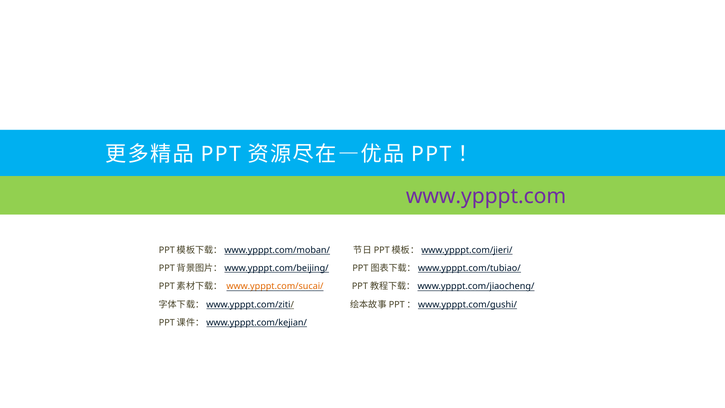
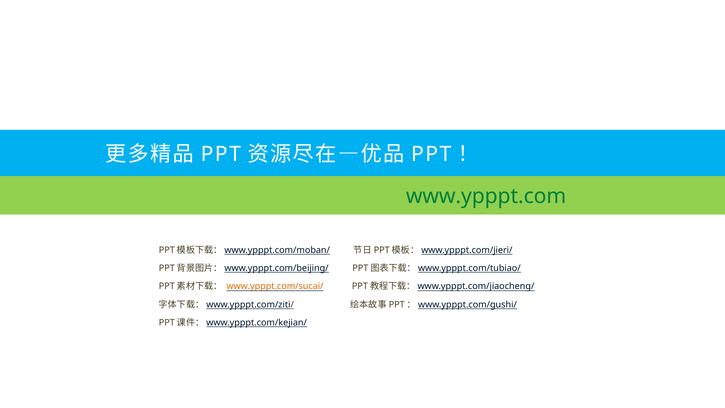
www.ypppt.com colour: purple -> green (486, 196)
